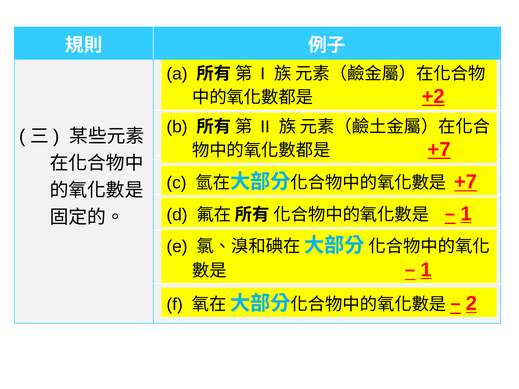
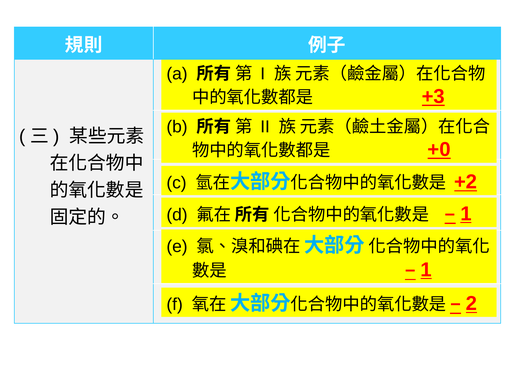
+2: +2 -> +3 (433, 97)
+7: +7 -> +0 (439, 150)
+7: +7 -> +2 (466, 182)
